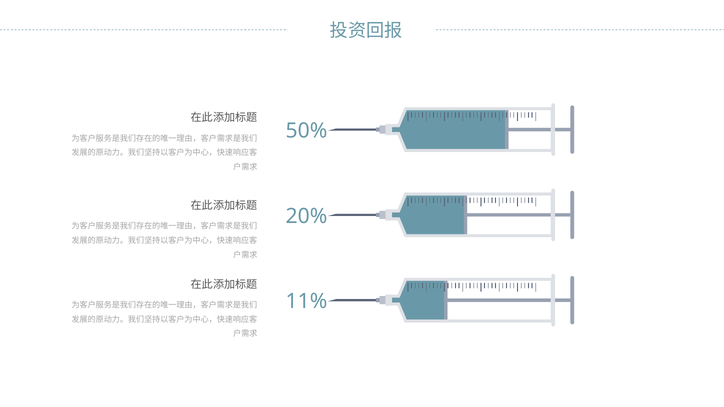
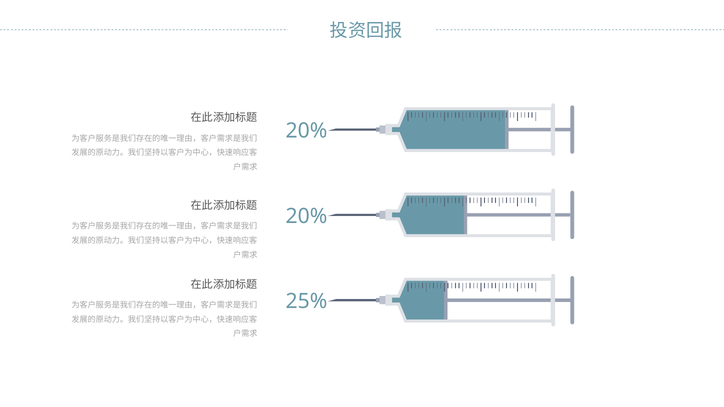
50%: 50% -> 20% (306, 131)
11%: 11% -> 25% (306, 302)
